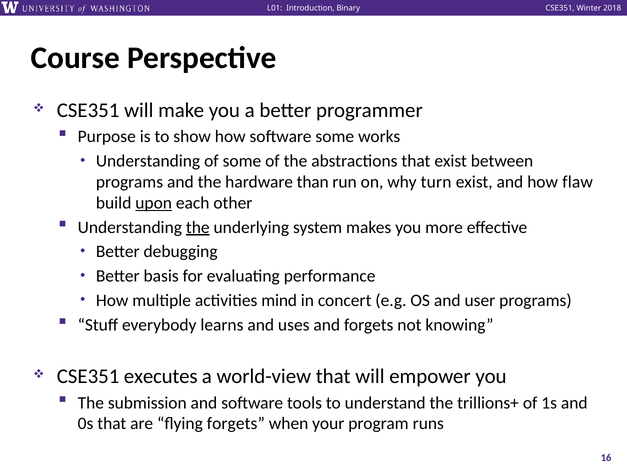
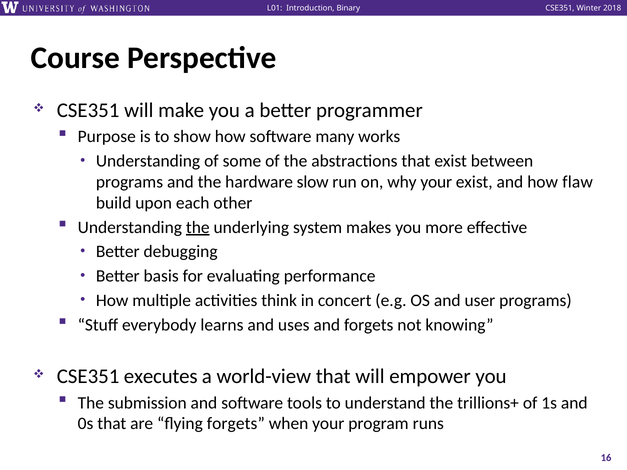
software some: some -> many (335, 137)
than: than -> slow (313, 182)
why turn: turn -> your (436, 182)
upon underline: present -> none (154, 203)
mind: mind -> think (279, 301)
